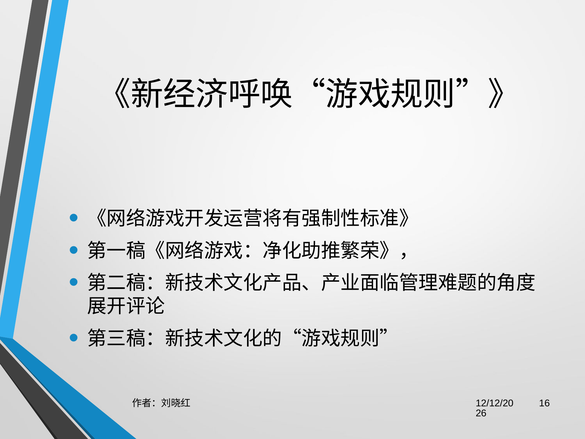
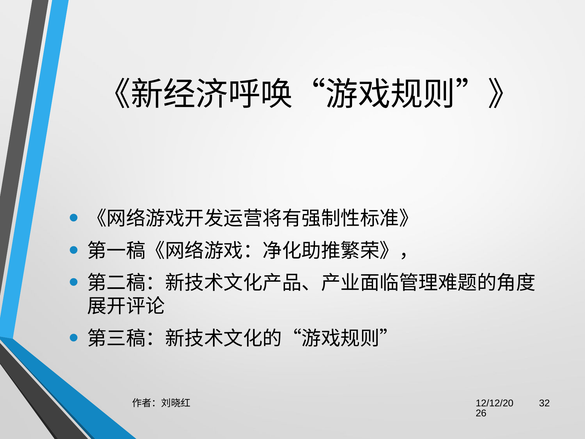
16: 16 -> 32 (544, 403)
